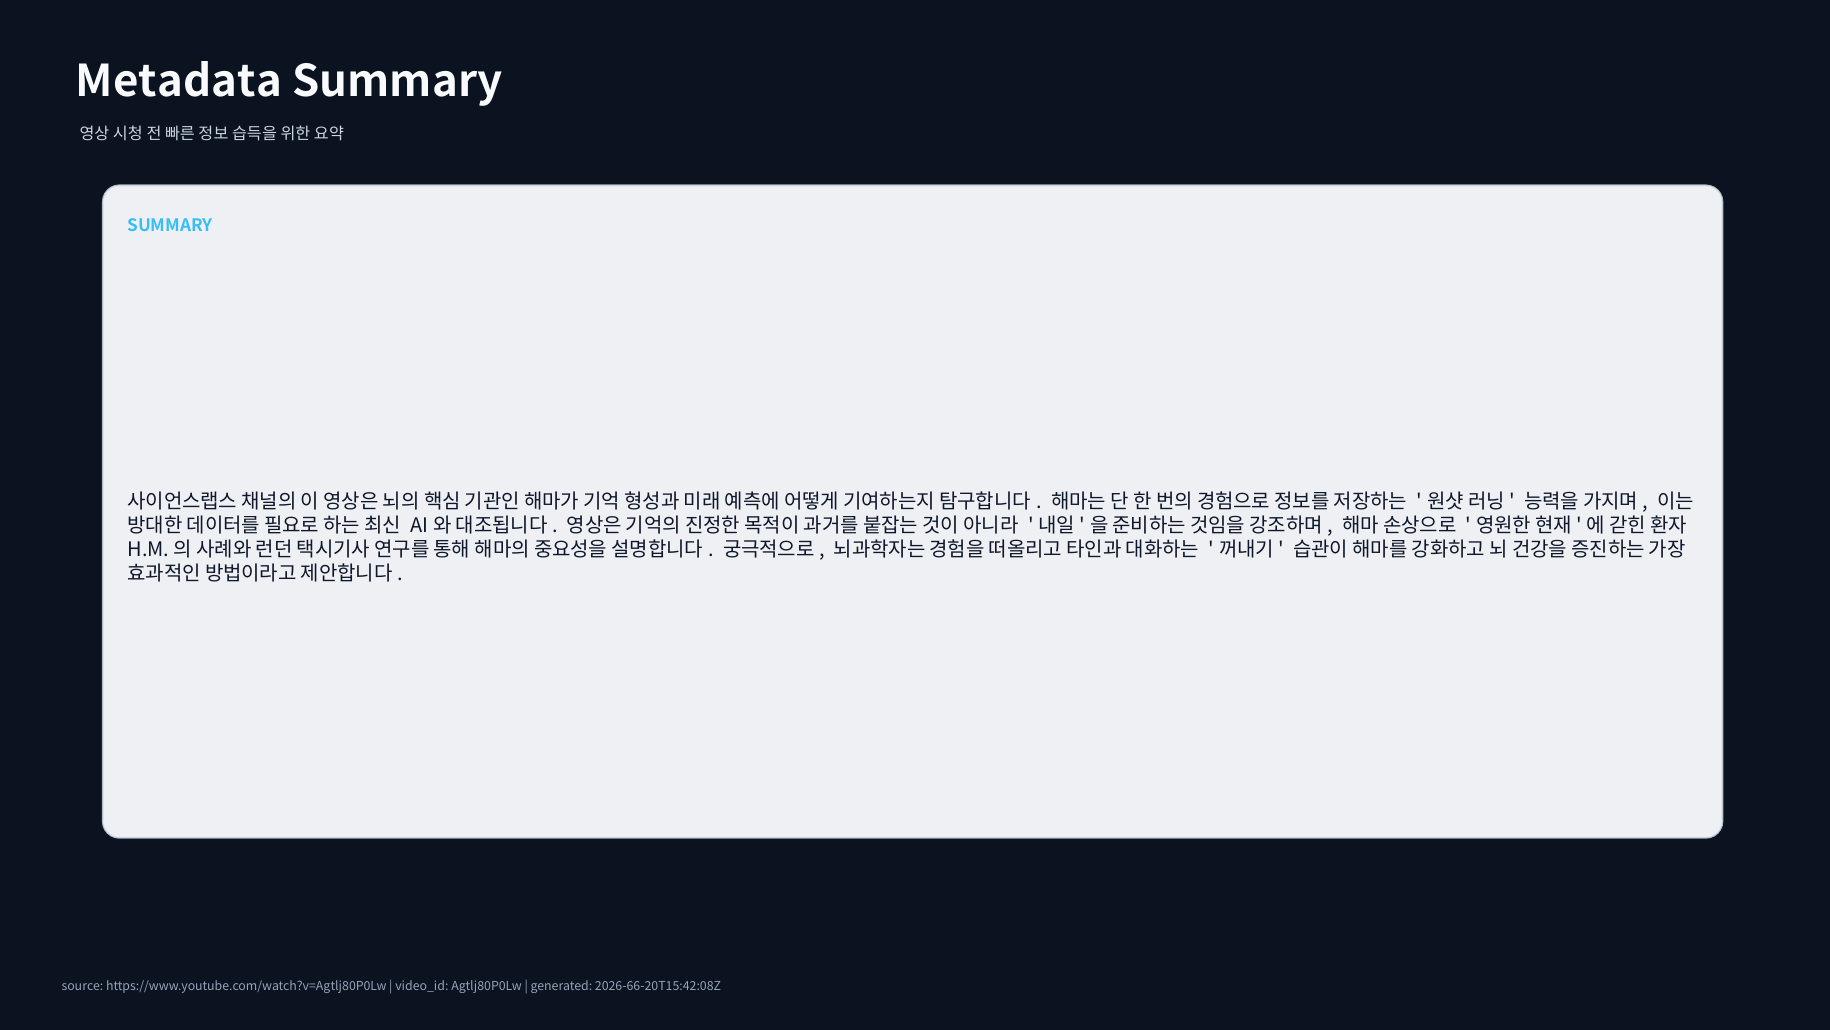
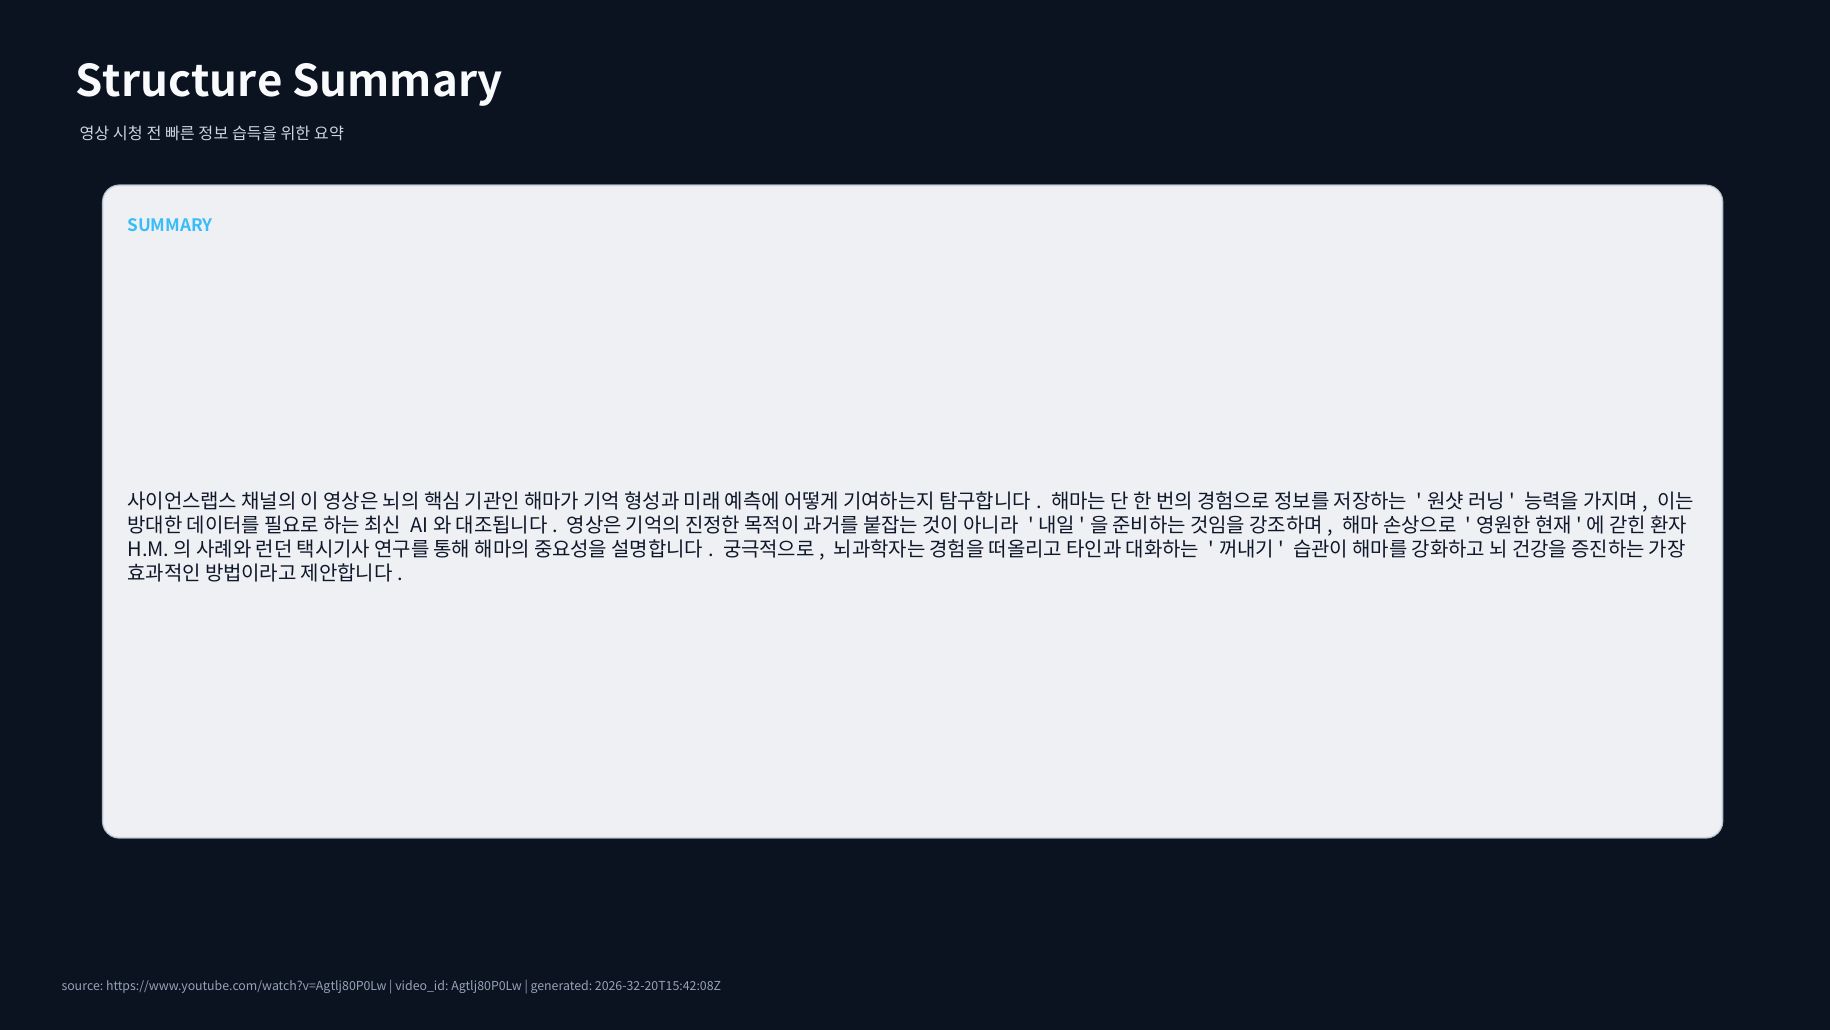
Metadata: Metadata -> Structure (179, 82)
2026-66-20T15:42:08Z: 2026-66-20T15:42:08Z -> 2026-32-20T15:42:08Z (658, 986)
